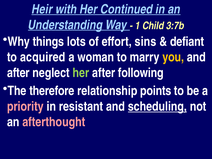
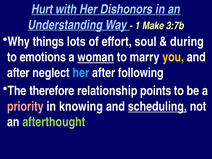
Heir: Heir -> Hurt (42, 9)
Continued: Continued -> Dishonors (126, 9)
Child: Child -> Make (153, 26)
sins: sins -> soul (146, 42)
defiant: defiant -> during (187, 42)
acquired: acquired -> emotions (43, 57)
woman underline: none -> present (96, 57)
her colour: light green -> light blue (81, 73)
resistant: resistant -> knowing (81, 106)
afterthought colour: pink -> light green (54, 122)
